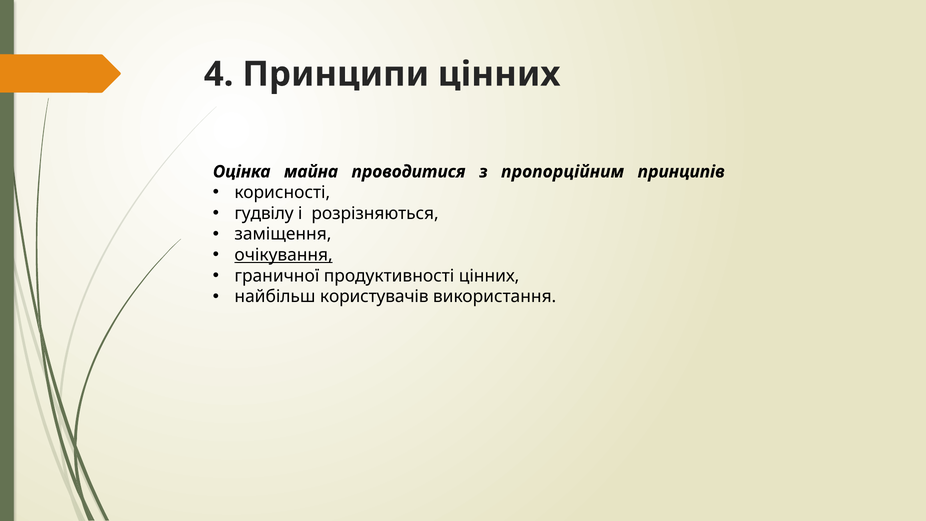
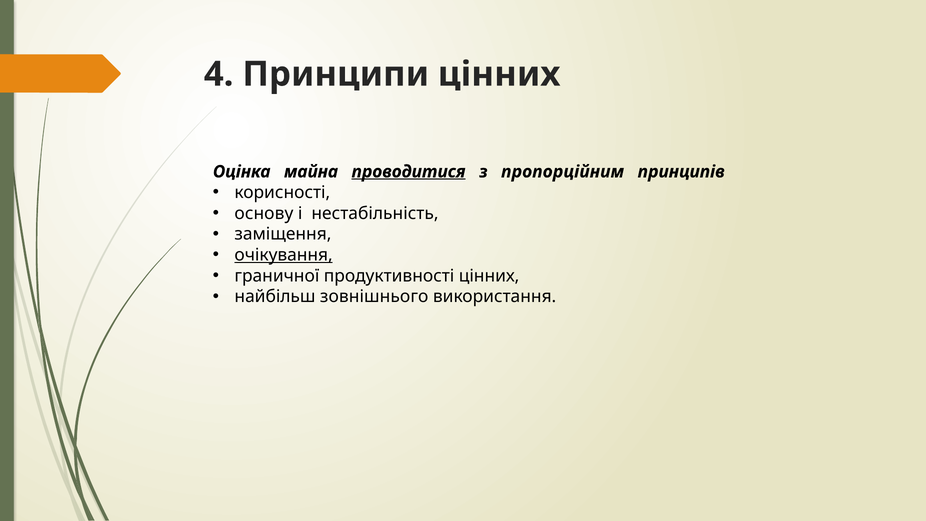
проводитися underline: none -> present (409, 172)
гудвілу: гудвілу -> основу (264, 213)
розрізняються: розрізняються -> нестабільність (375, 213)
користувачів: користувачів -> зовнішнього (374, 297)
